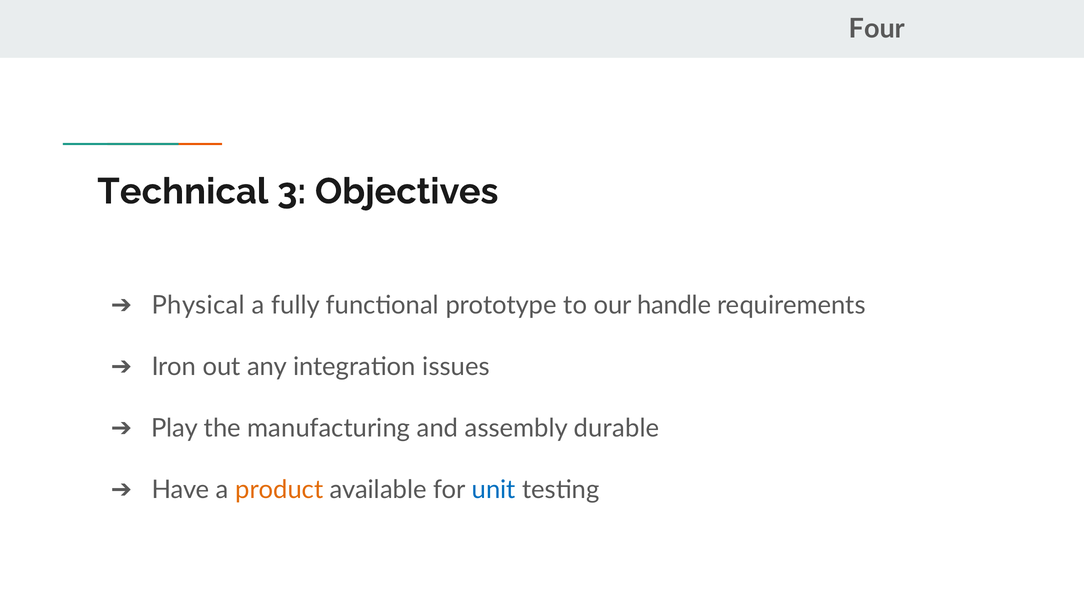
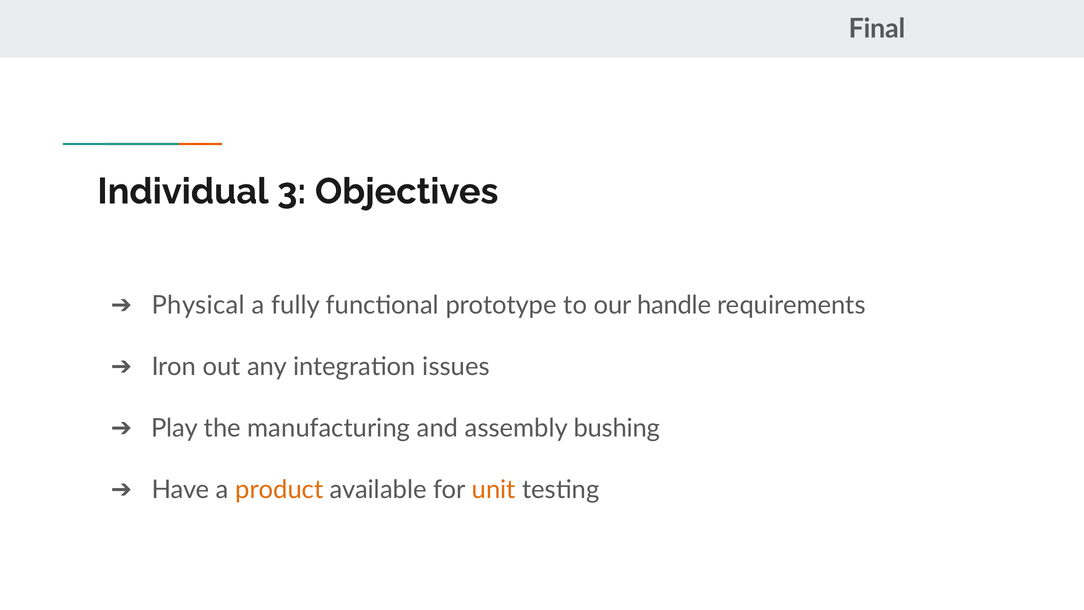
Four: Four -> Final (877, 29)
Technical: Technical -> Individual (183, 191)
durable: durable -> bushing (617, 428)
unit colour: blue -> orange (494, 490)
